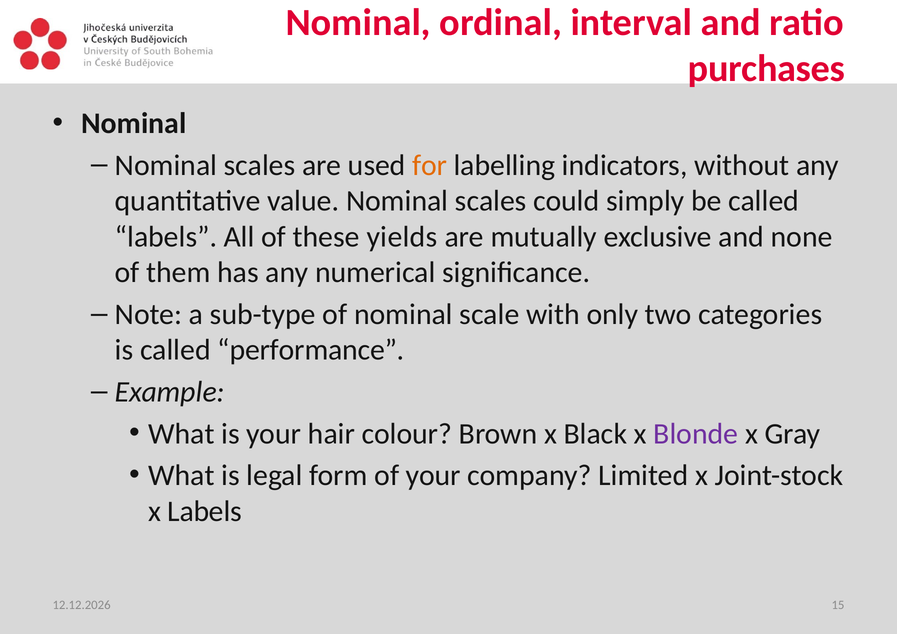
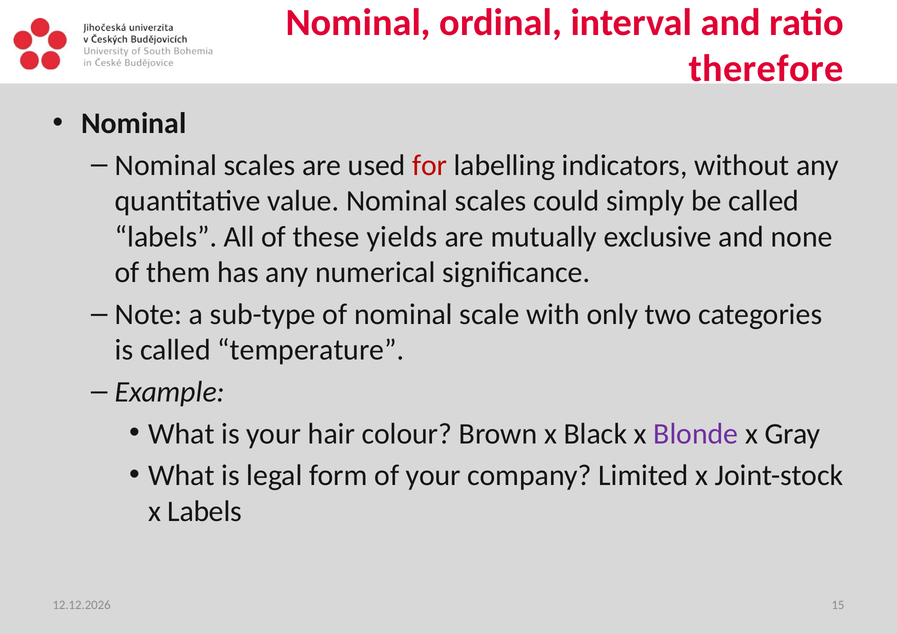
purchases: purchases -> therefore (766, 69)
for colour: orange -> red (430, 165)
performance: performance -> temperature (311, 350)
